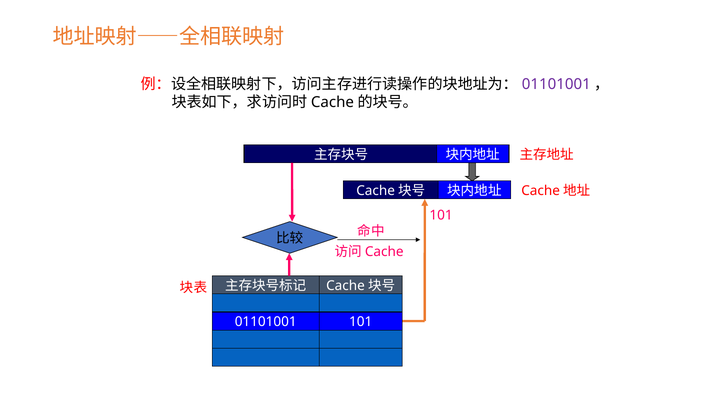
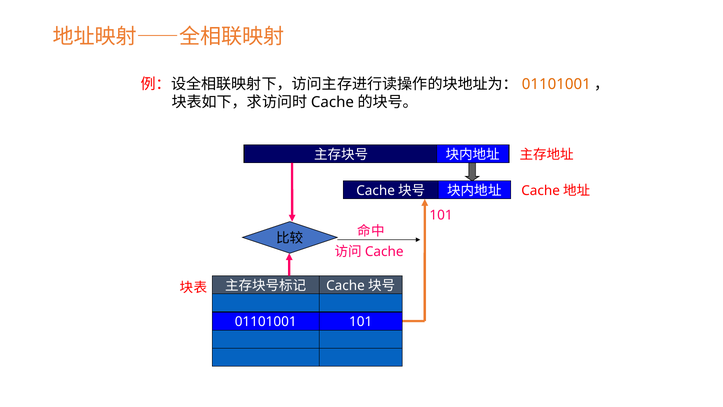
01101001 colour: purple -> orange (556, 84)
